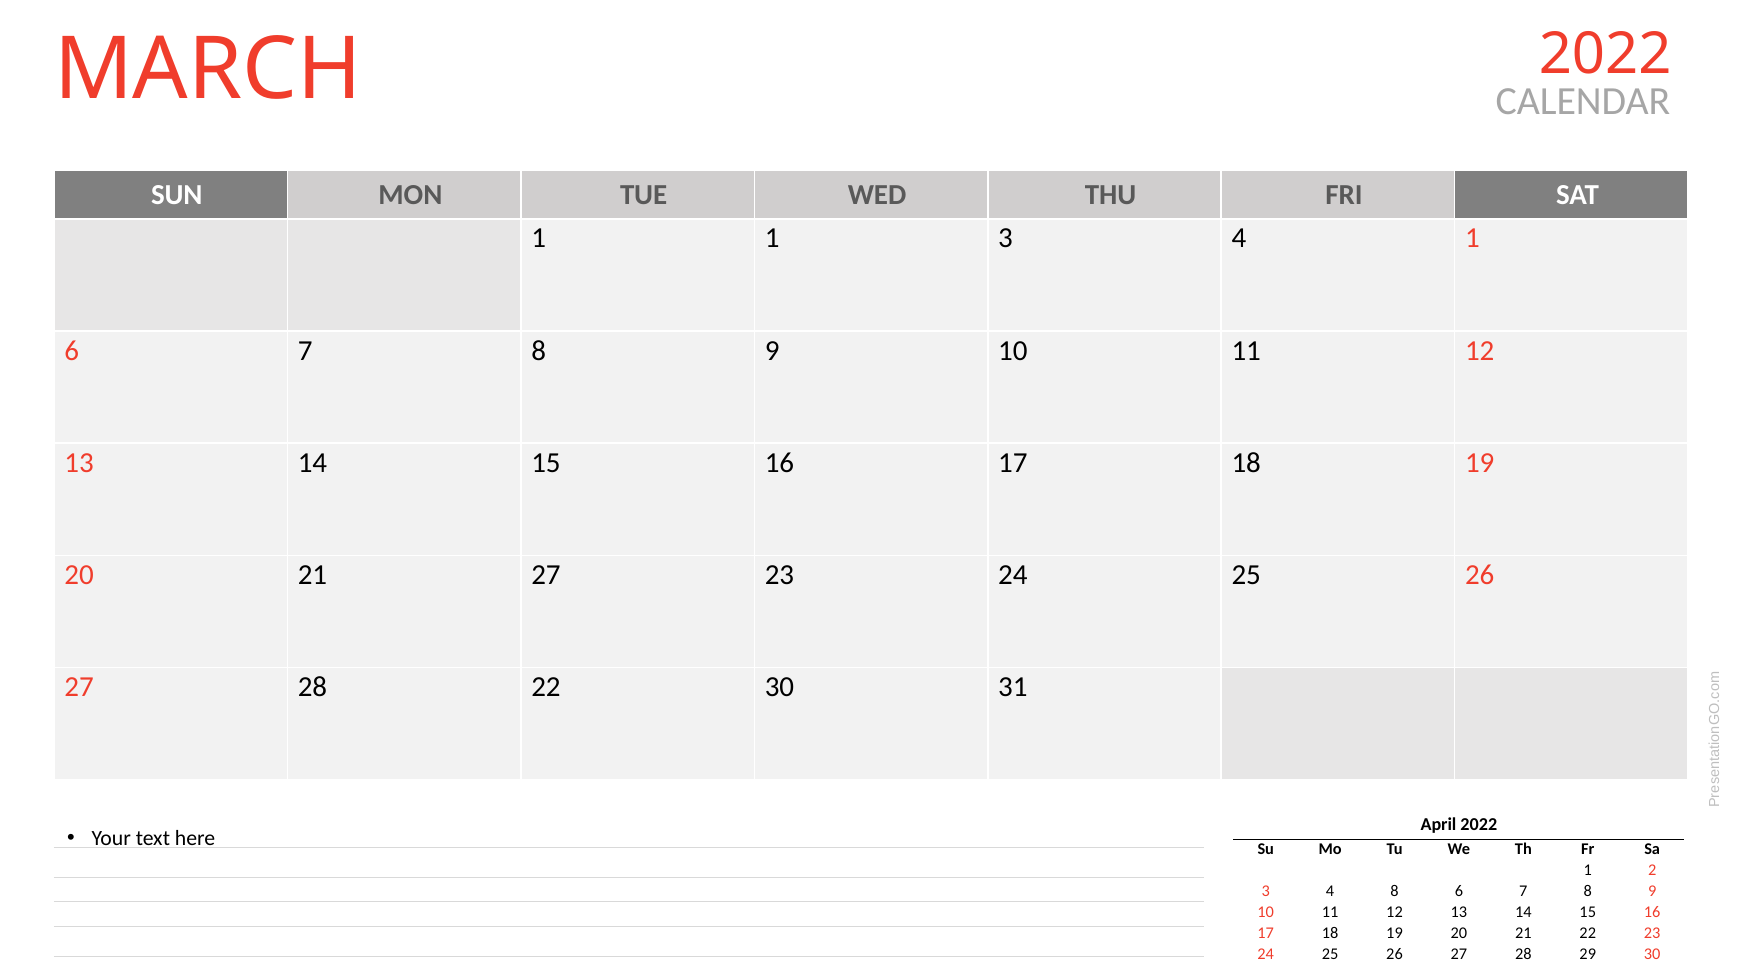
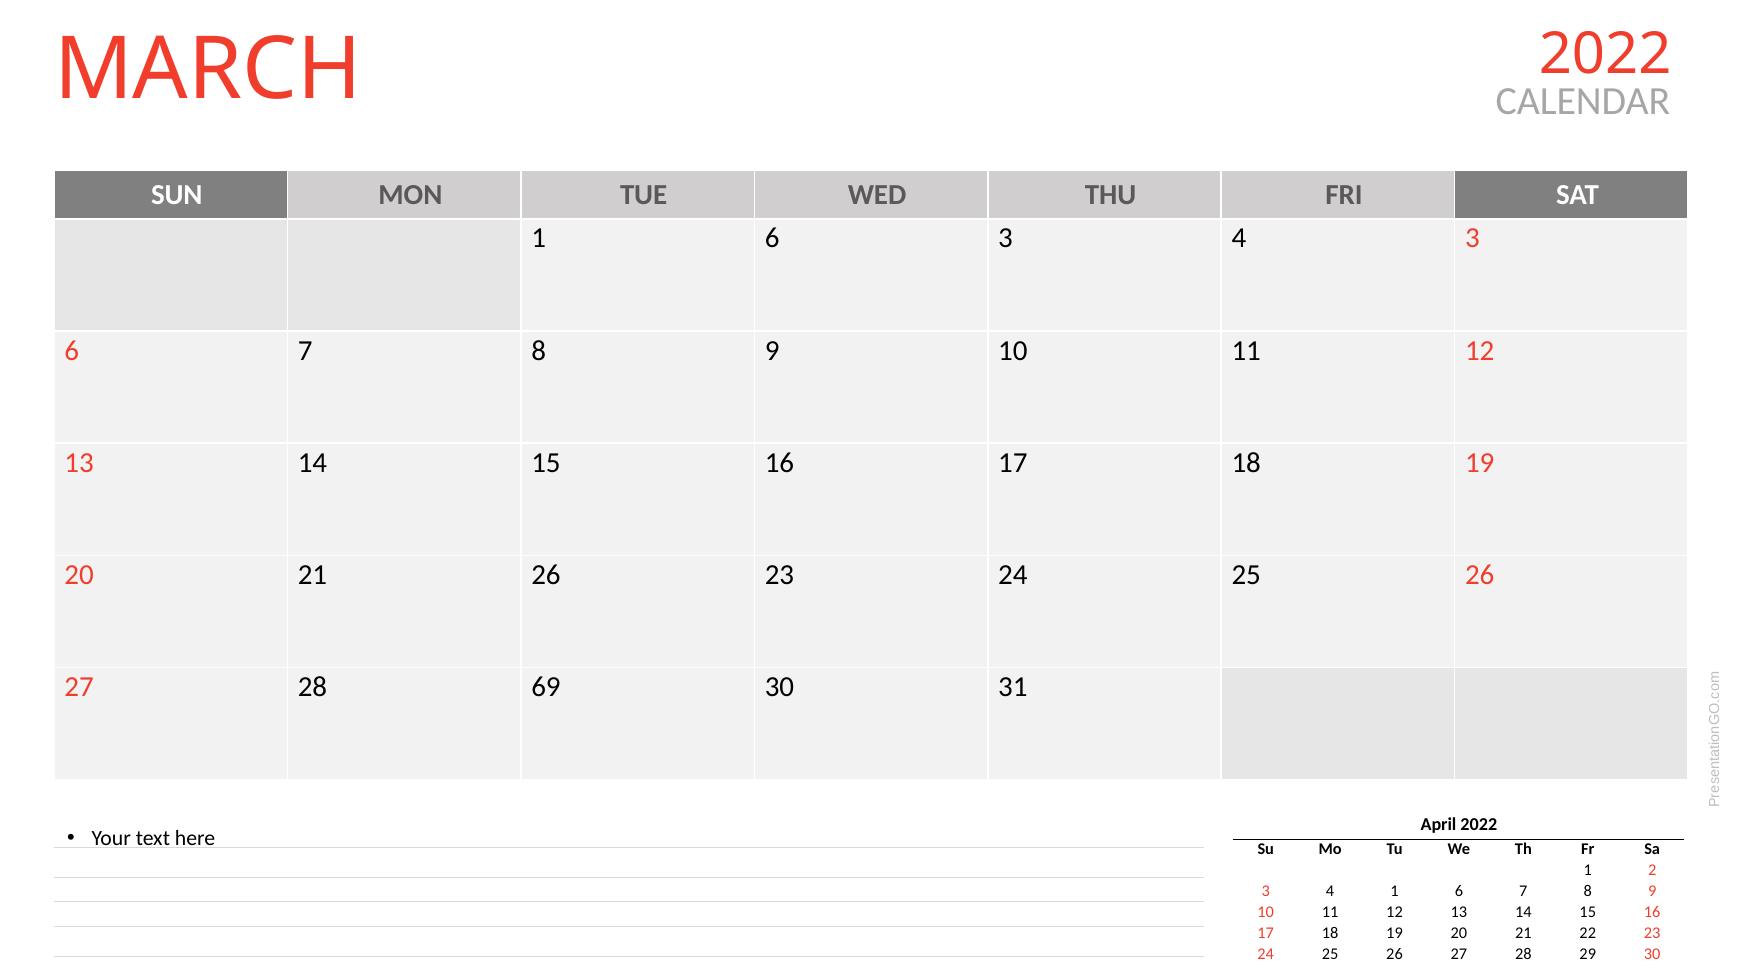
1: 1 -> 6 (772, 238)
4 1: 1 -> 3 (1472, 238)
21 27: 27 -> 26 (546, 575)
28 22: 22 -> 69 (546, 687)
4 8: 8 -> 1 (1394, 891)
